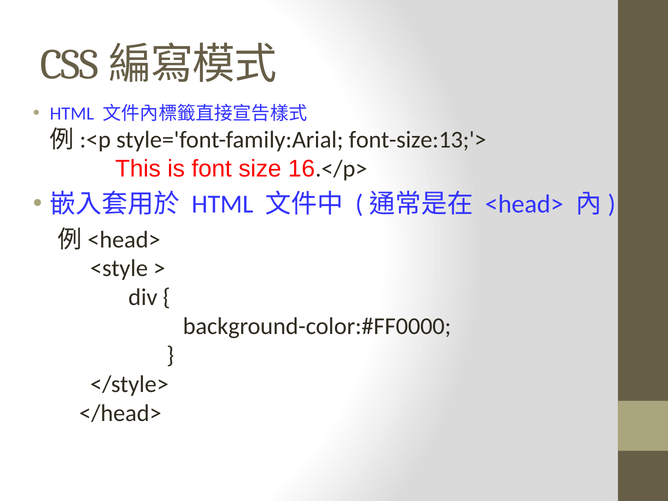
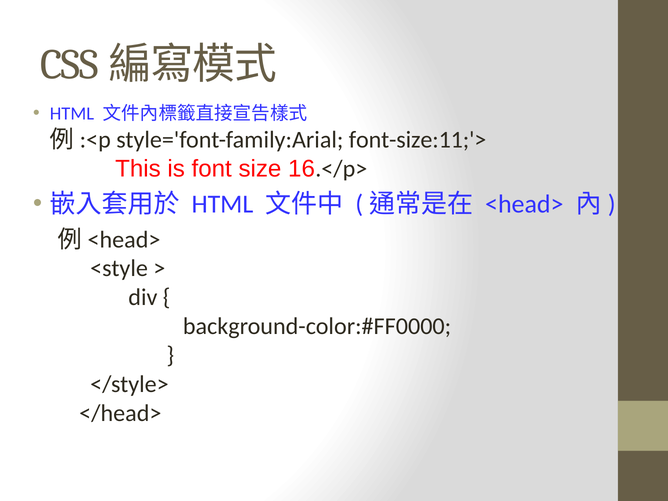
font-size:13;'>: font-size:13;'> -> font-size:11;'> (418, 140)
